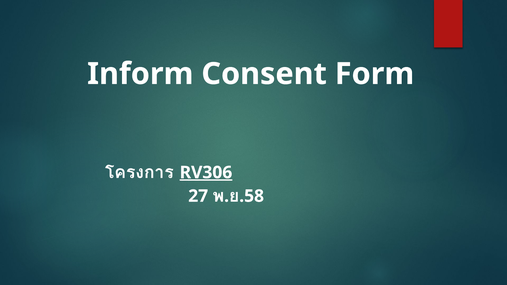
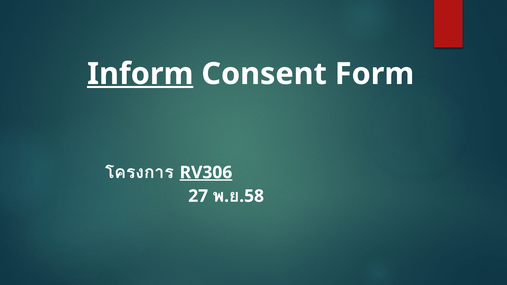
Inform underline: none -> present (140, 74)
